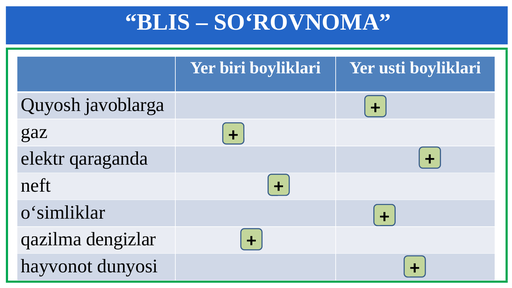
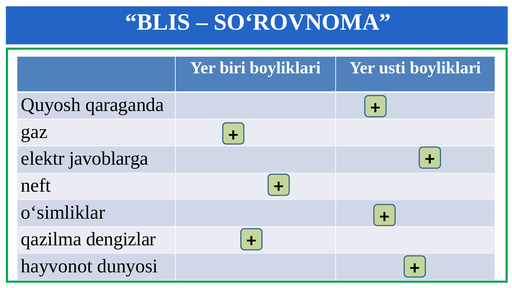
javoblarga: javoblarga -> qaraganda (125, 105)
qaraganda: qaraganda -> javoblarga (109, 159)
